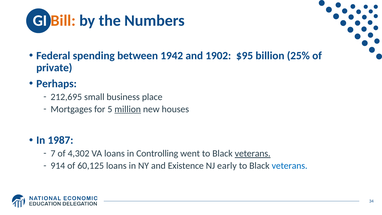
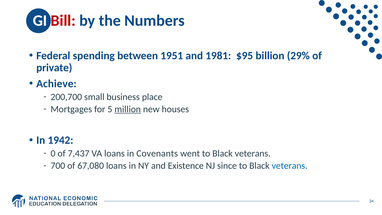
Bill colour: orange -> red (63, 21)
1942: 1942 -> 1951 (172, 56)
1902: 1902 -> 1981 (218, 56)
25%: 25% -> 29% (298, 56)
Perhaps: Perhaps -> Achieve (56, 84)
212,695: 212,695 -> 200,700 (66, 97)
1987: 1987 -> 1942 (61, 140)
7: 7 -> 0 (53, 153)
4,302: 4,302 -> 7,437 (79, 153)
Controlling: Controlling -> Covenants (157, 153)
veterans underline: present -> none (253, 153)
914: 914 -> 700 (58, 166)
60,125: 60,125 -> 67,080 (91, 166)
early: early -> since (227, 166)
